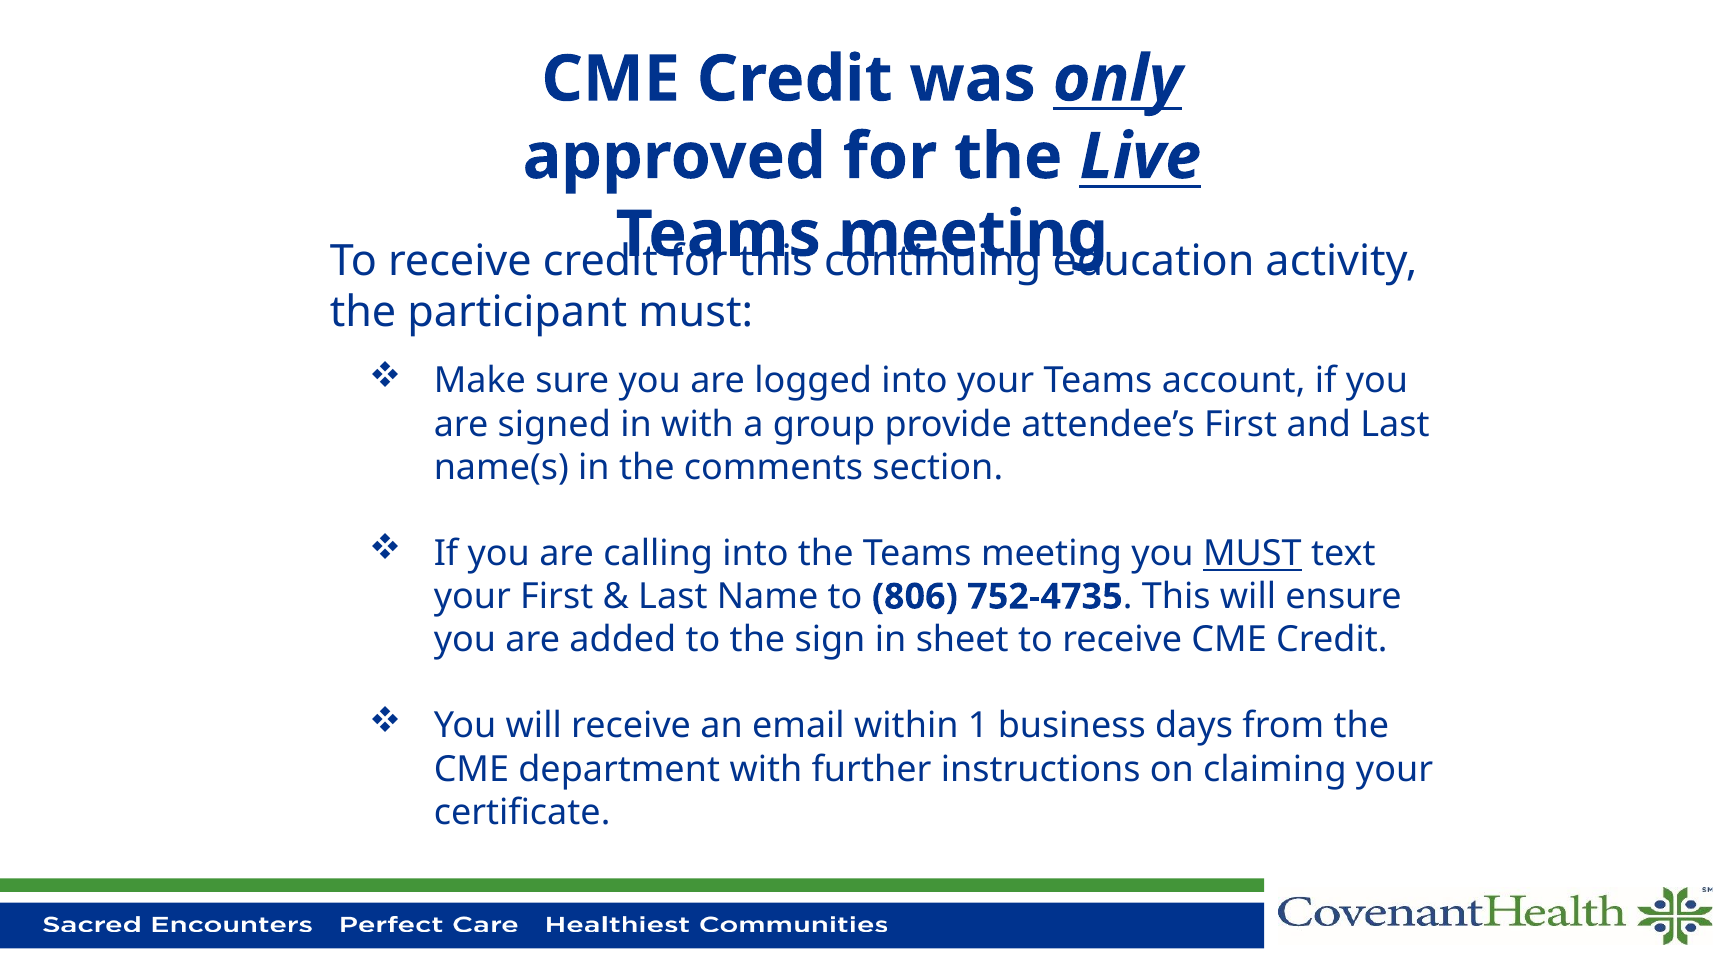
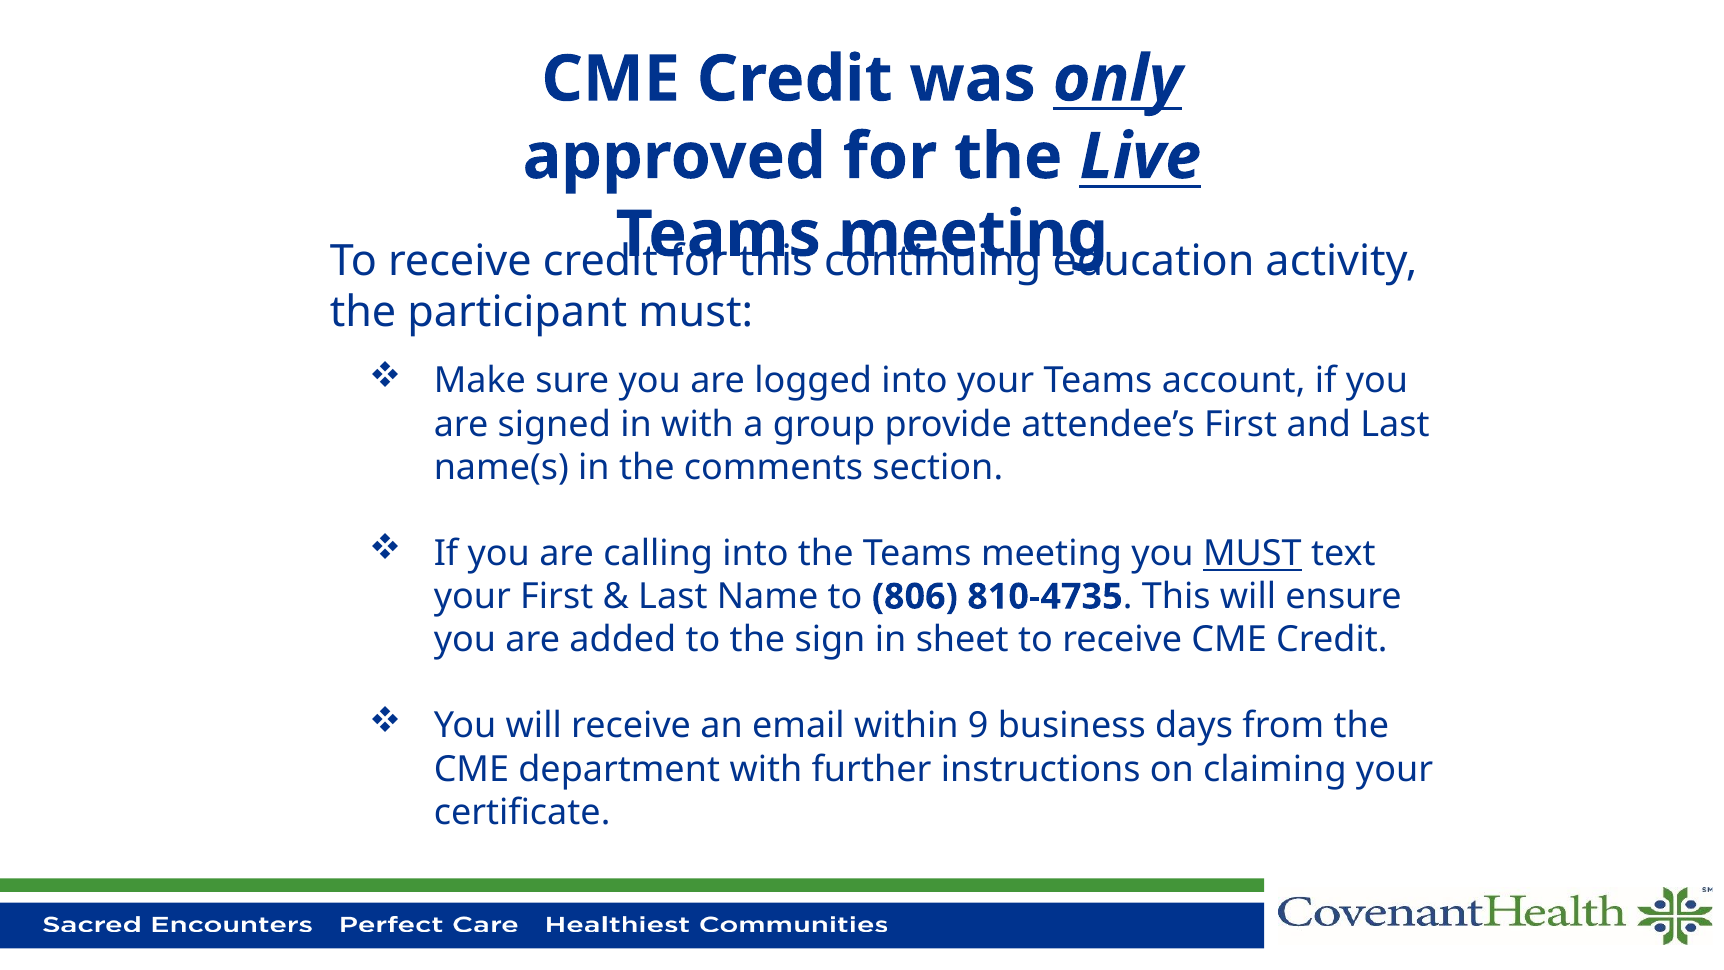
752-4735: 752-4735 -> 810-4735 (1045, 597)
1: 1 -> 9 (978, 726)
